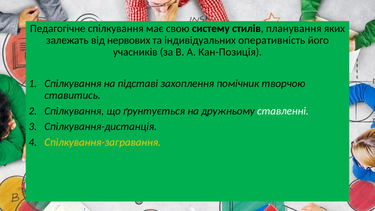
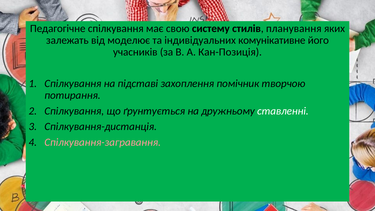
нервових: нервових -> моделює (129, 40)
оперативність: оперативність -> комунікативне (272, 40)
ставитись: ставитись -> потирання (72, 95)
Спілкування-загравання colour: yellow -> pink (103, 142)
